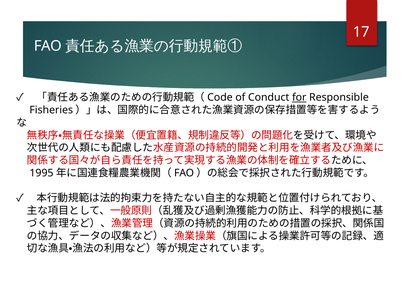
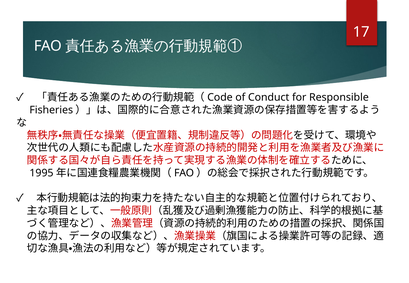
for underline: present -> none (299, 98)
